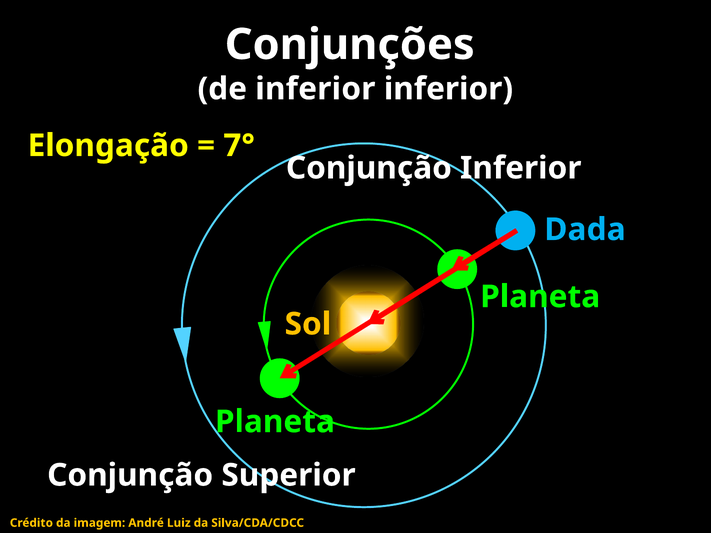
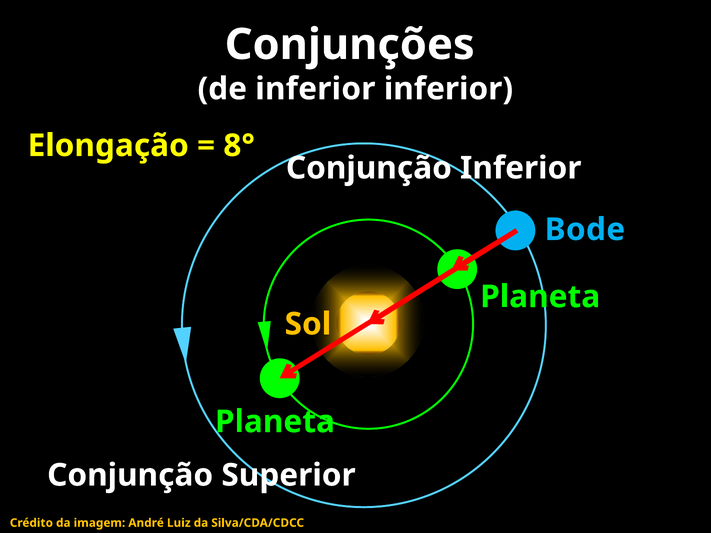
7°: 7° -> 8° (239, 146)
Dada: Dada -> Bode (585, 230)
